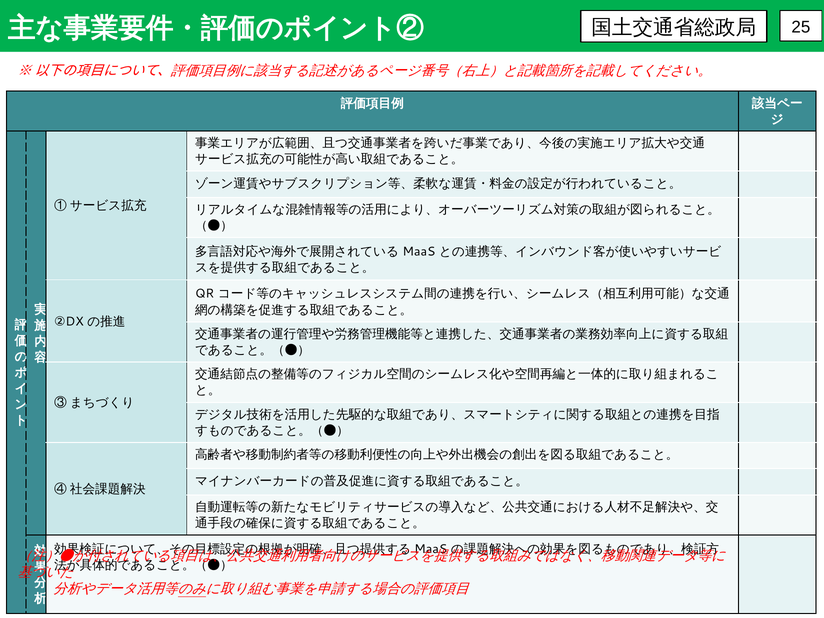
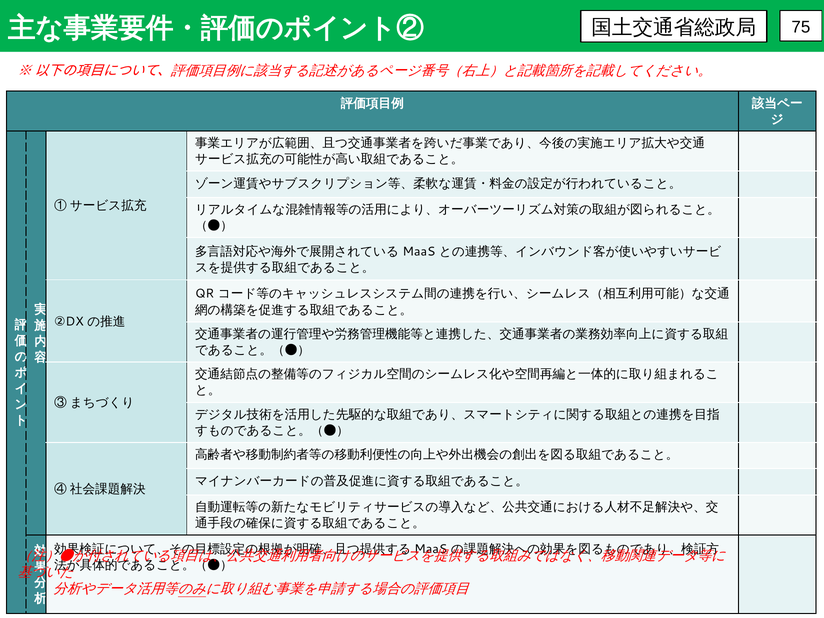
25: 25 -> 75 (801, 27)
